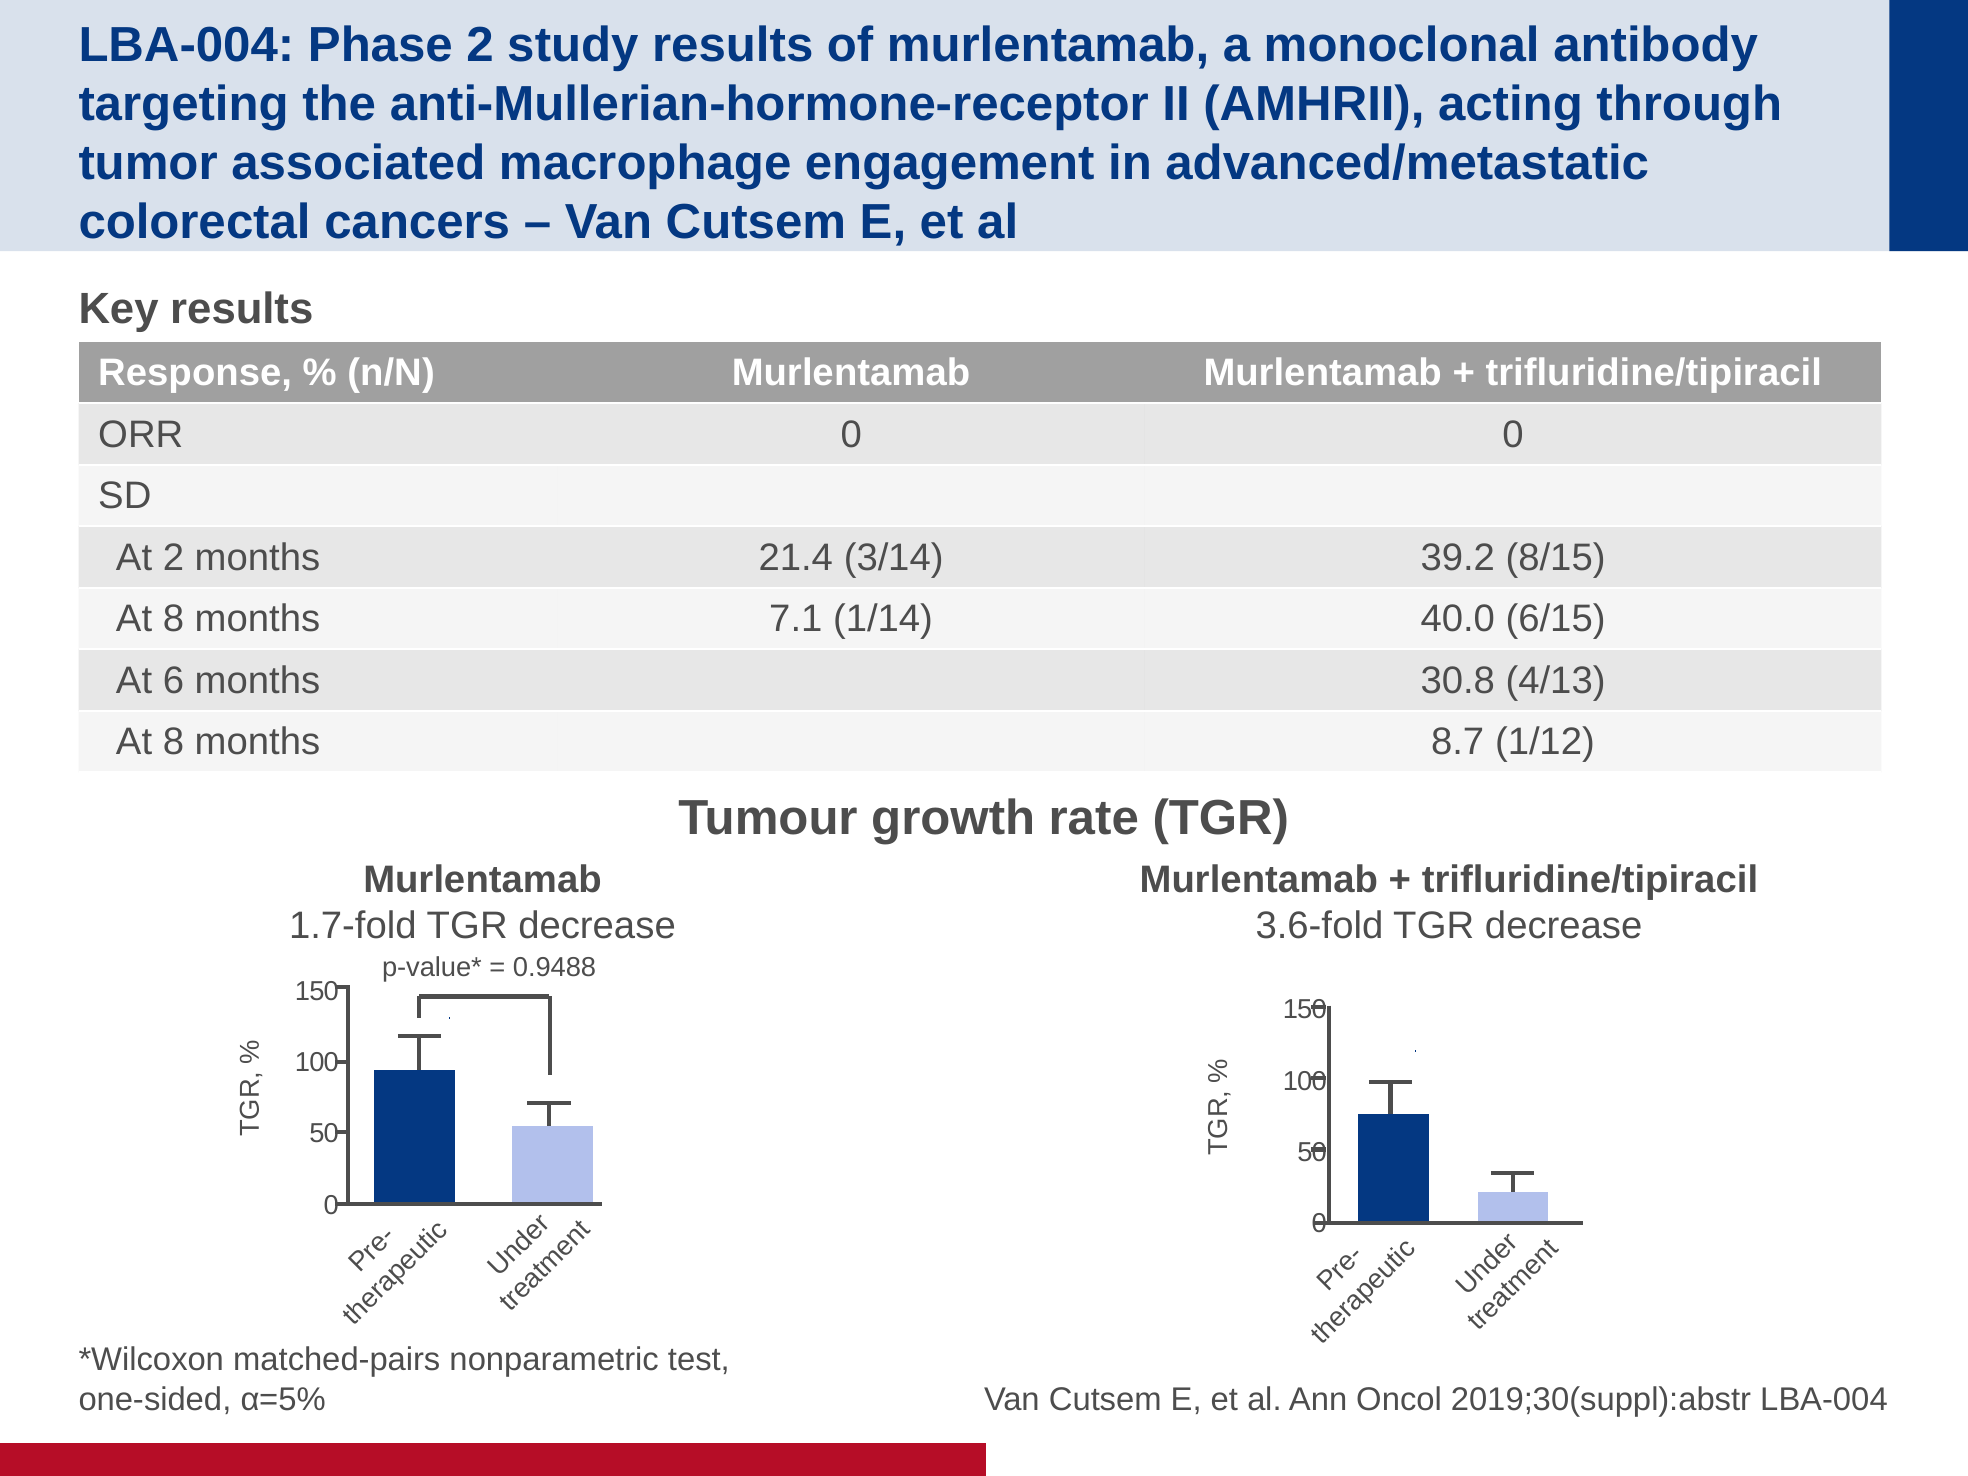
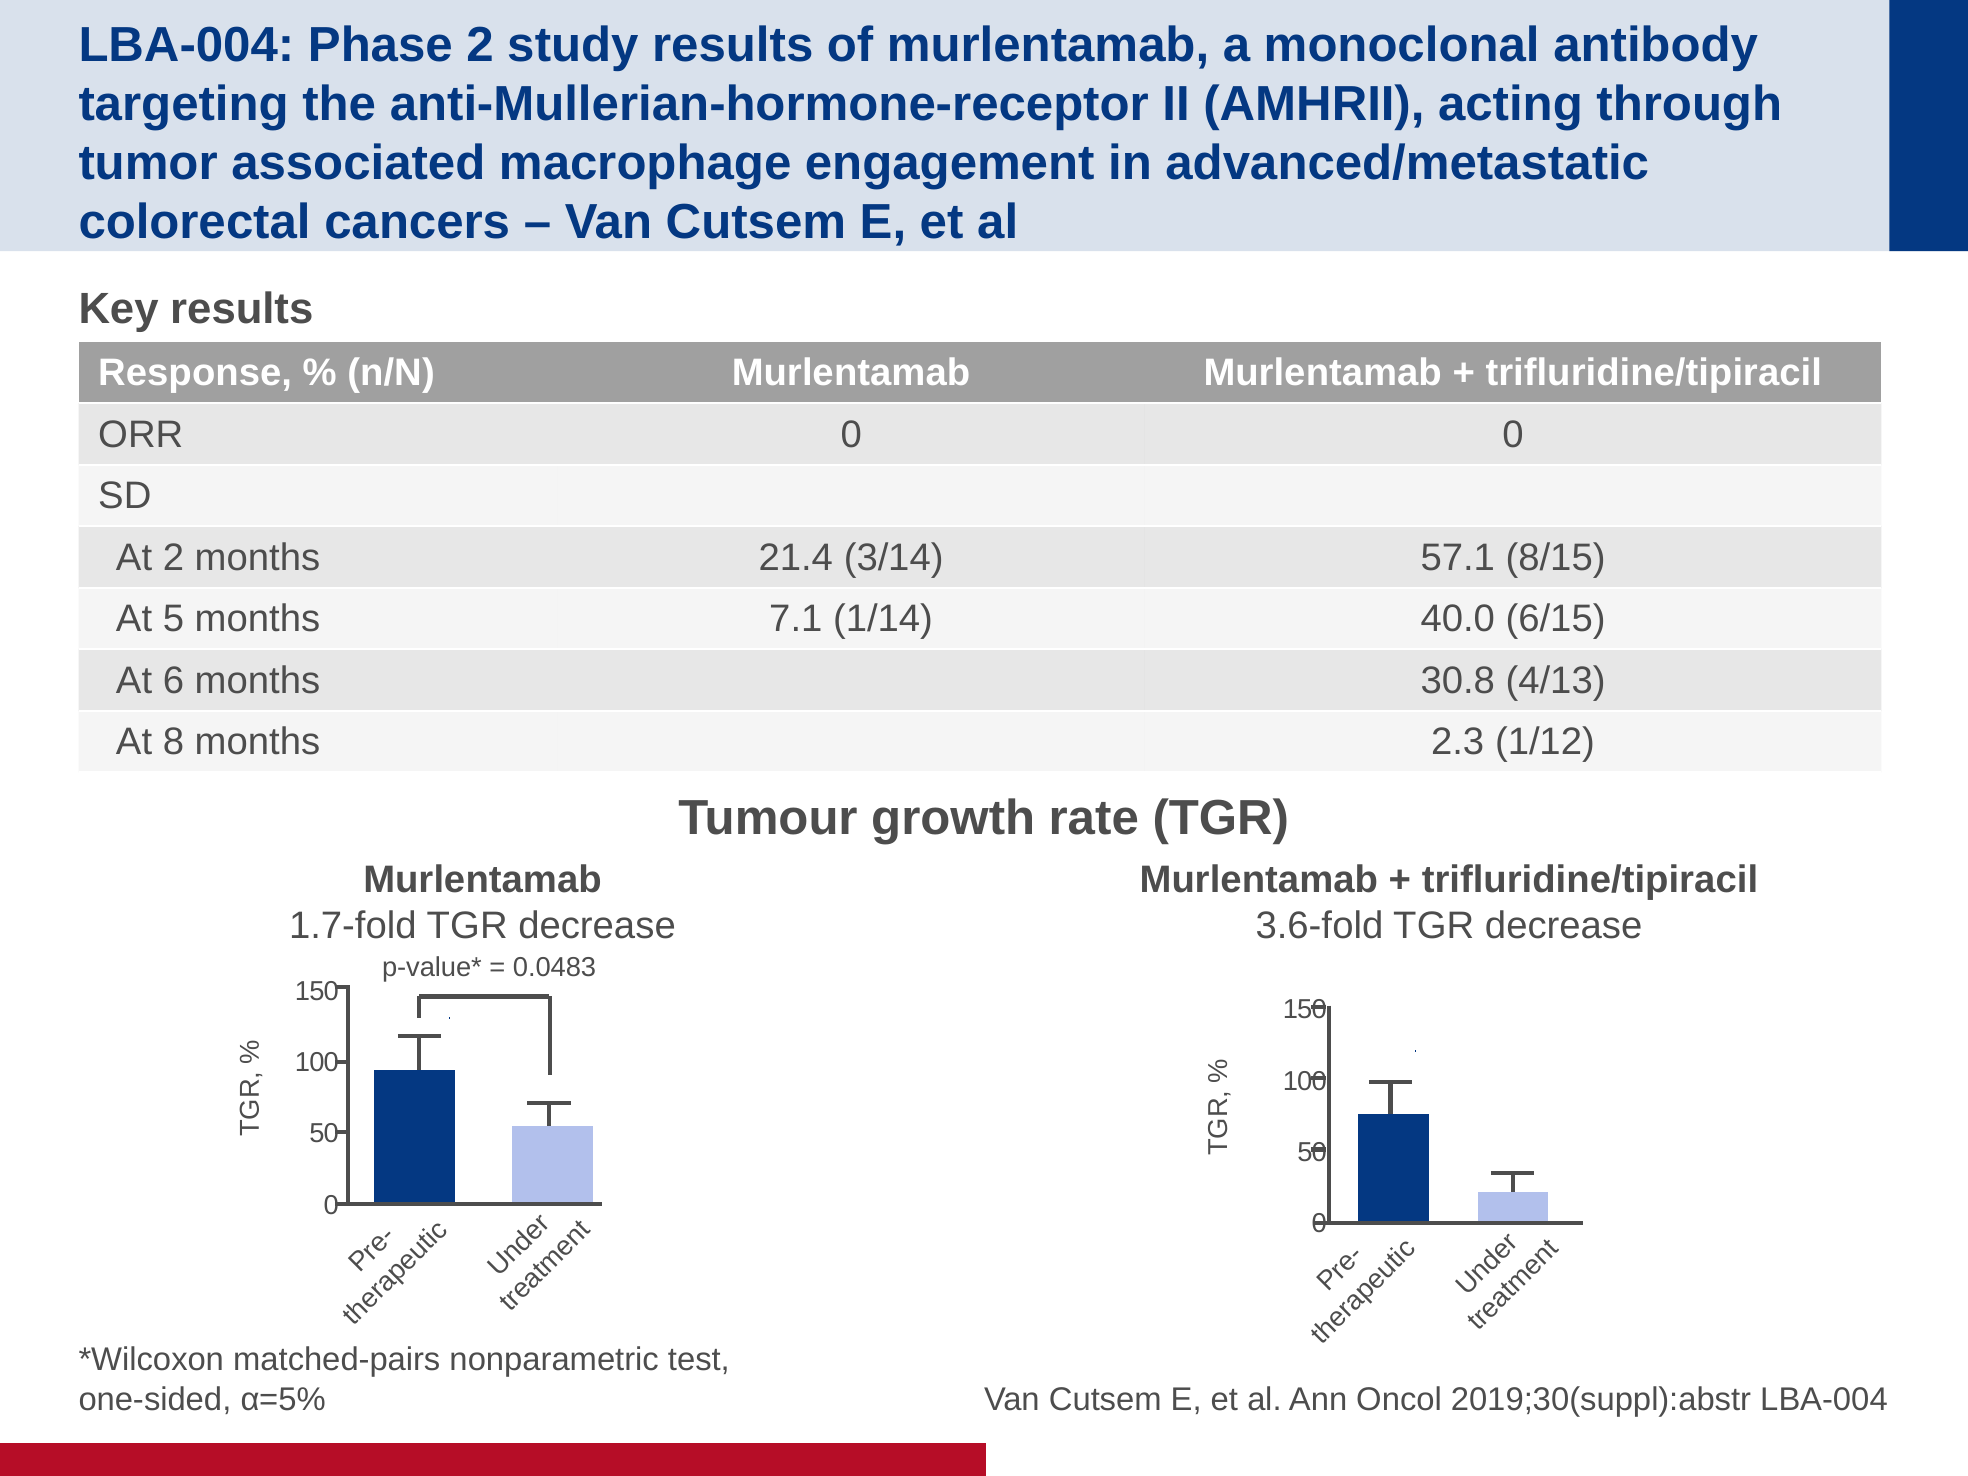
39.2: 39.2 -> 57.1 (1458, 558)
8: 8 -> 5 (173, 619)
8.7: 8.7 -> 2.3 (1458, 742)
0.9488: 0.9488 -> 0.0483 (555, 968)
